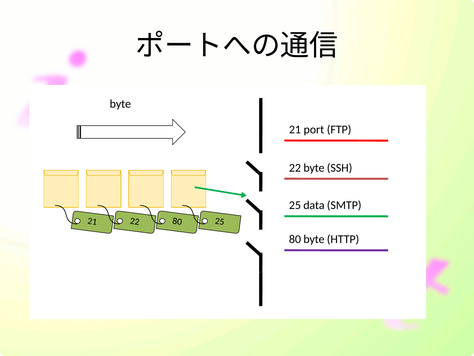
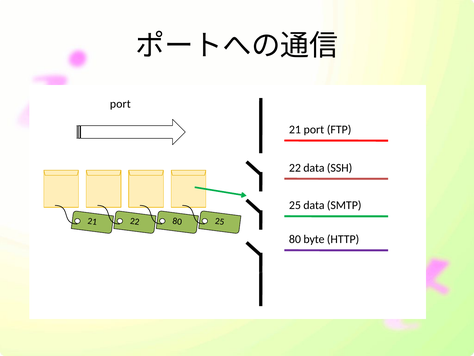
byte: byte -> port (120, 104)
22 byte: byte -> data (314, 168)
